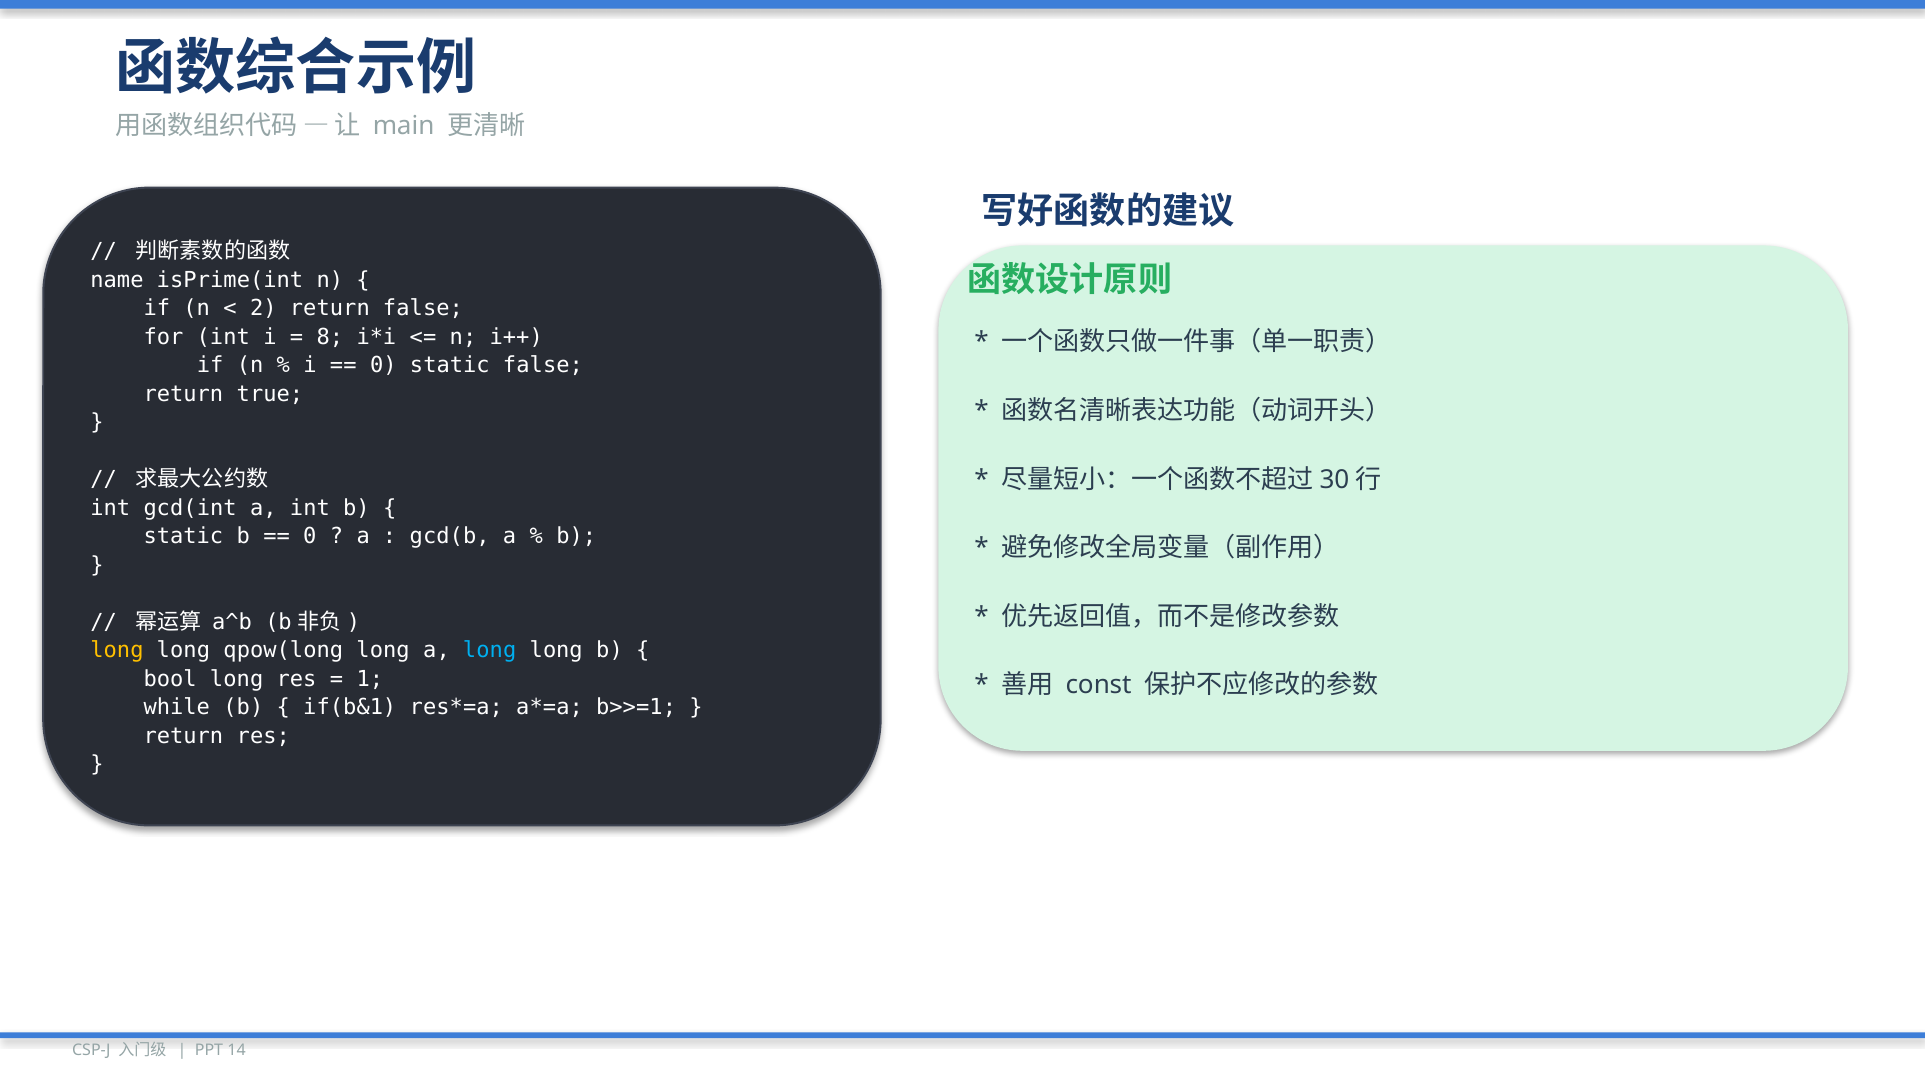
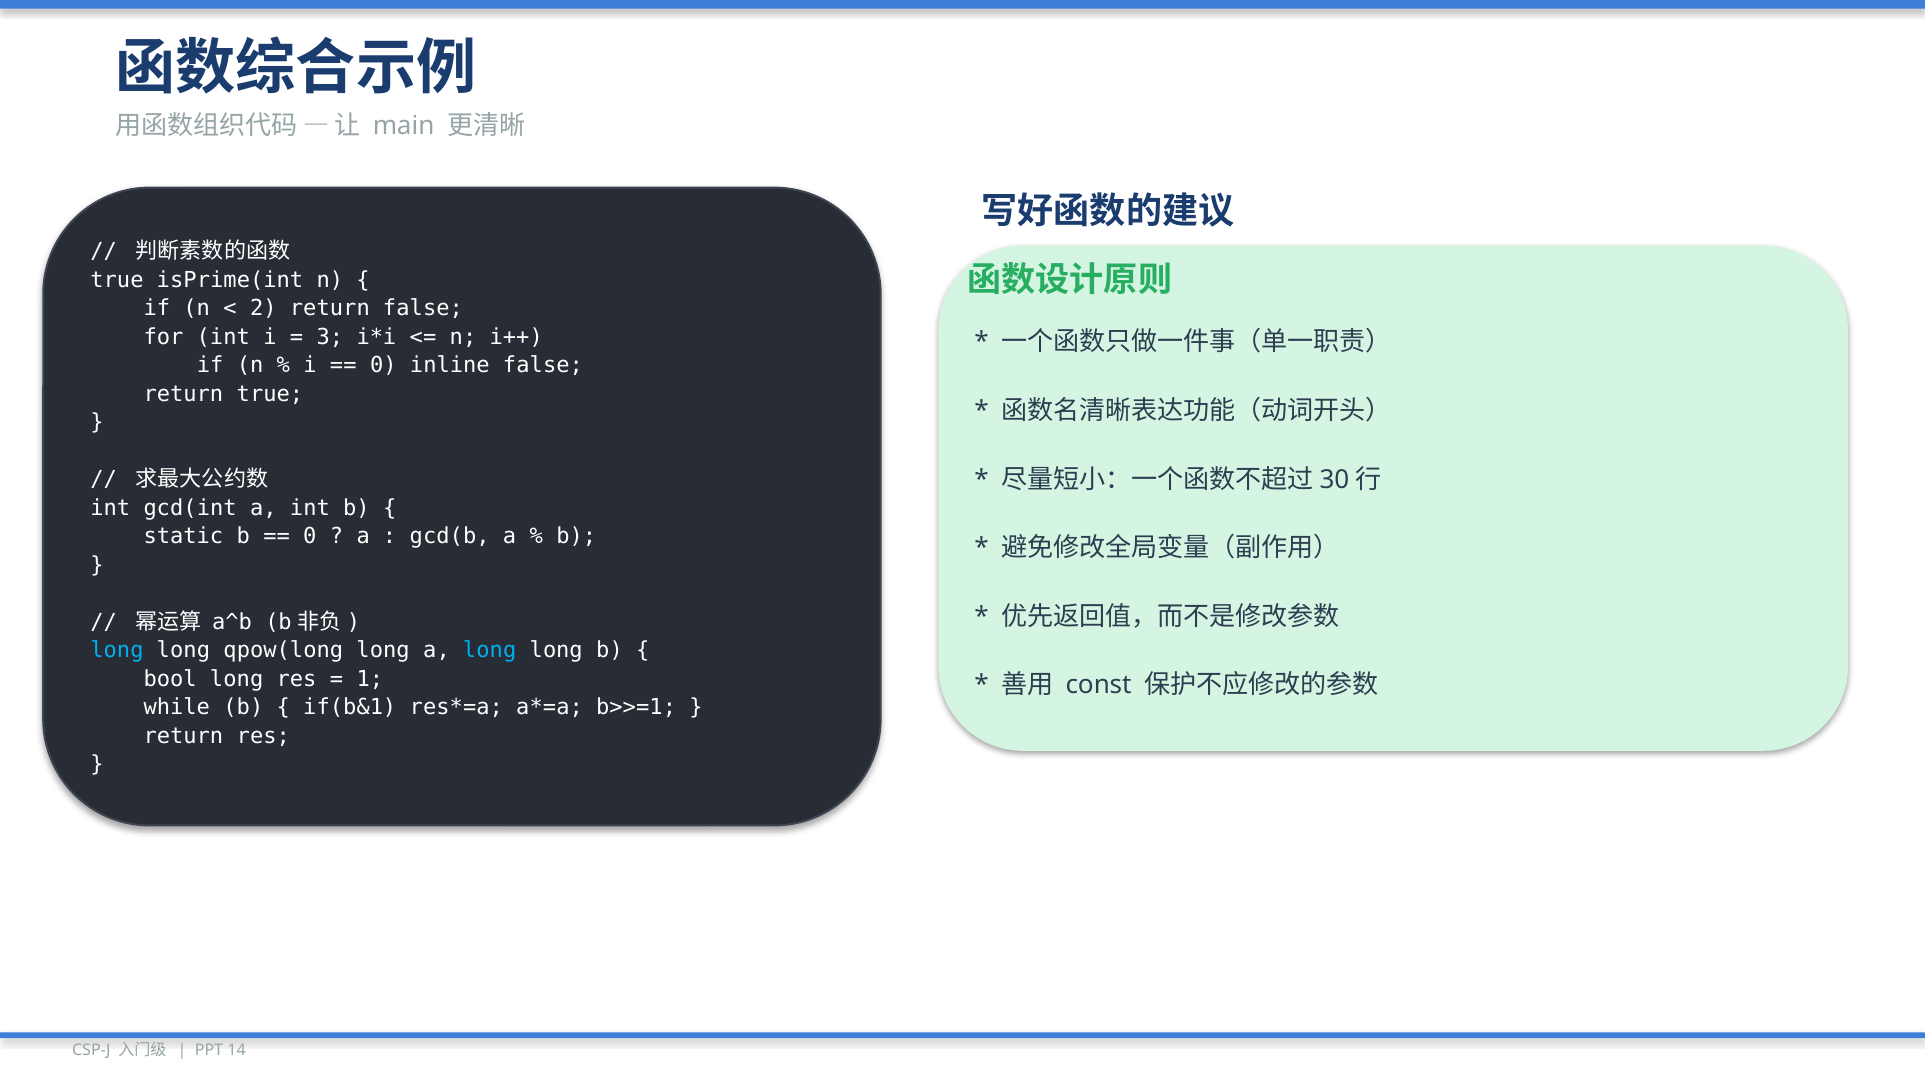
name: name -> true (117, 280)
8: 8 -> 3 (330, 337)
0 static: static -> inline (450, 366)
long colour: yellow -> light blue (117, 650)
